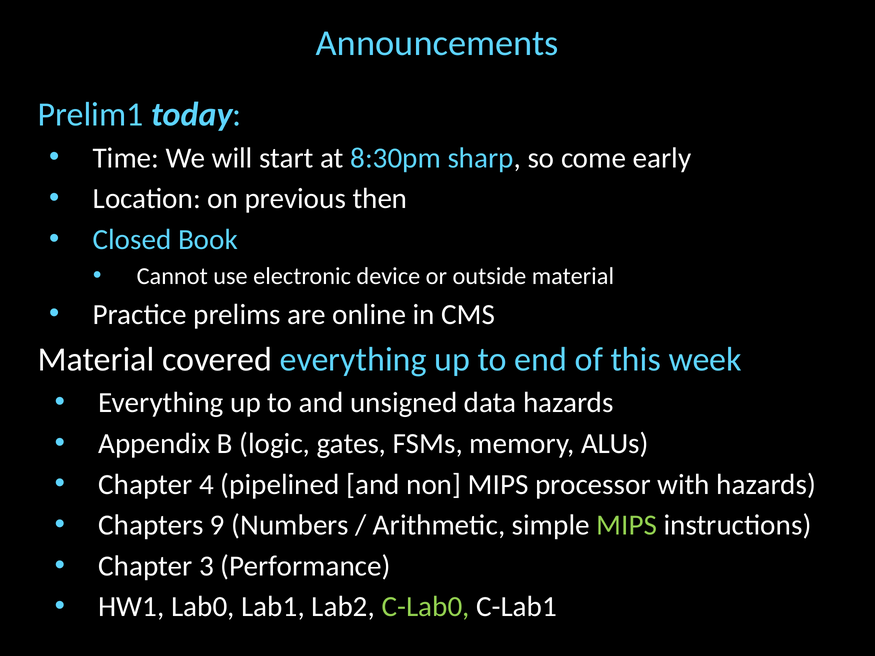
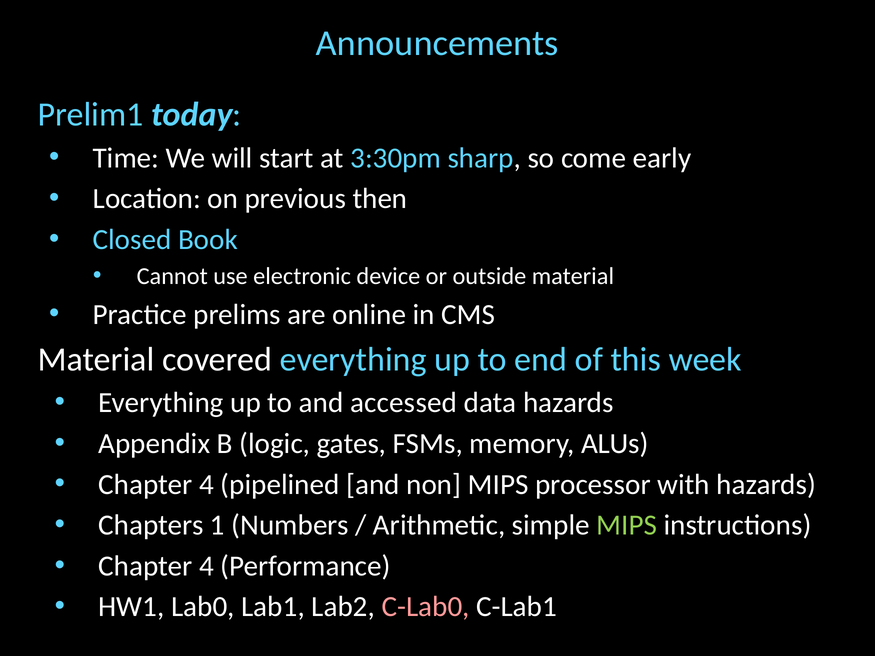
8:30pm: 8:30pm -> 3:30pm (396, 158)
unsigned: unsigned -> accessed (404, 403)
9: 9 -> 1 (217, 525)
3: 3 -> 4 (206, 566)
C-Lab0 colour: light green -> pink (426, 607)
